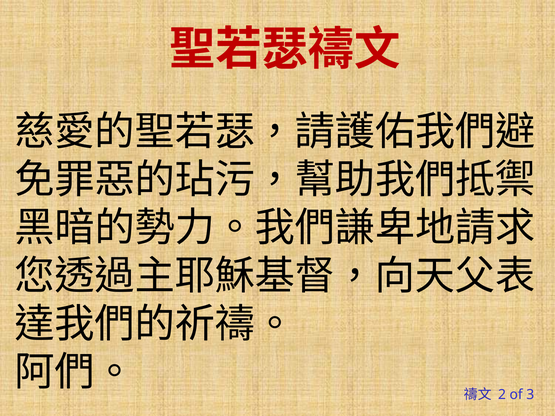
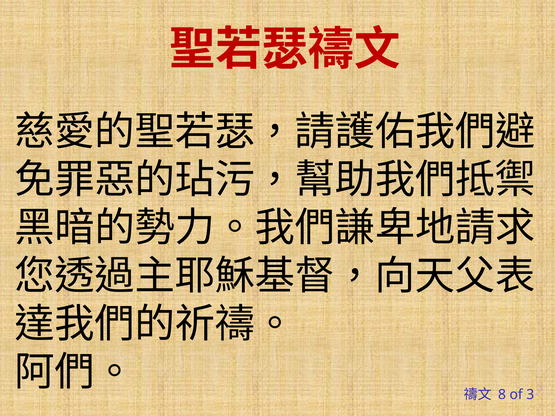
2: 2 -> 8 (502, 395)
